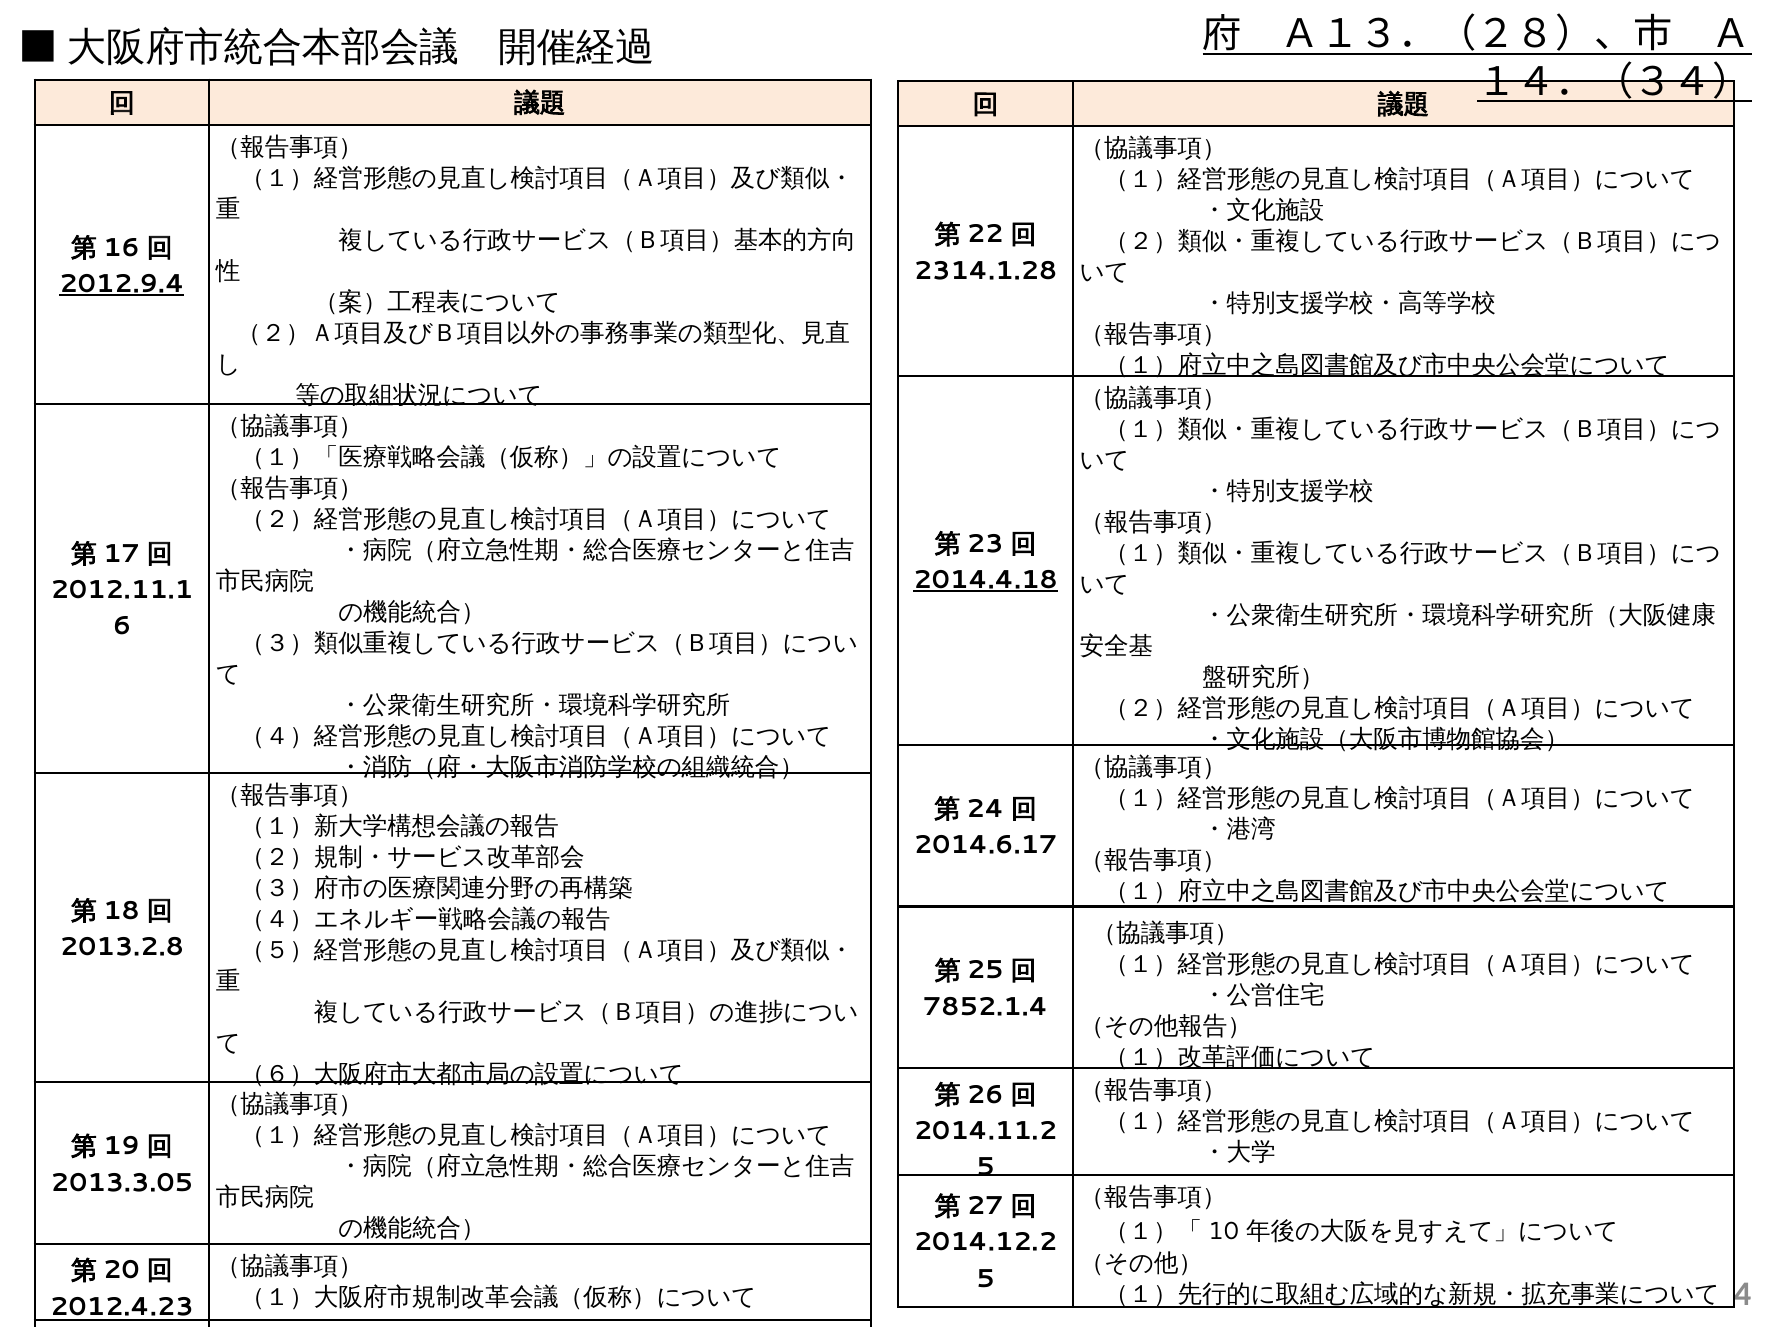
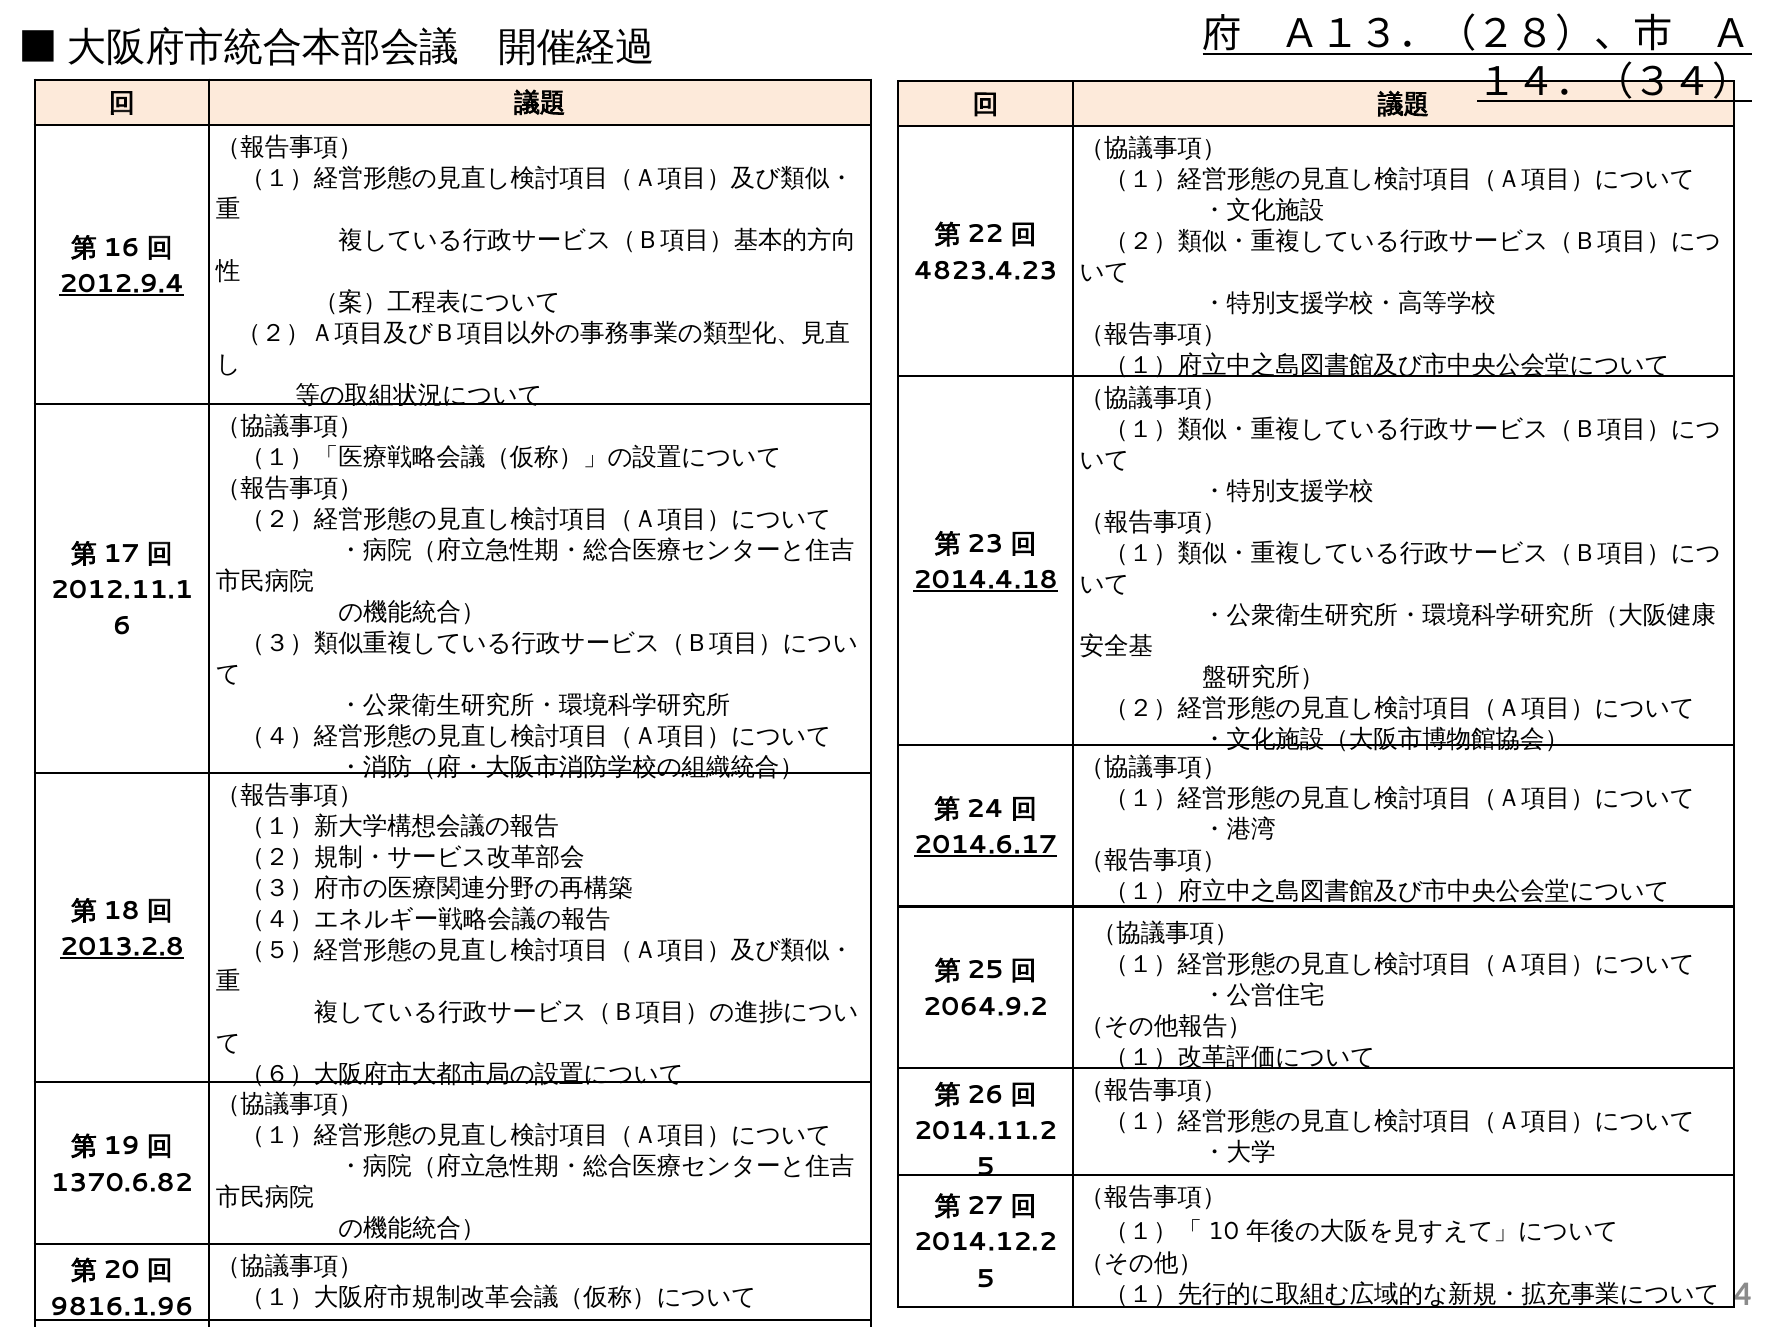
2314.1.28: 2314.1.28 -> 4823.4.23 (986, 271)
2014.6.17 underline: none -> present (986, 845)
2013.2.8 underline: none -> present (122, 947)
7852.1.4: 7852.1.4 -> 2064.9.2 (985, 1007)
2013.3.05: 2013.3.05 -> 1370.6.82 (122, 1182)
2012.4.23: 2012.4.23 -> 9816.1.96 (122, 1306)
